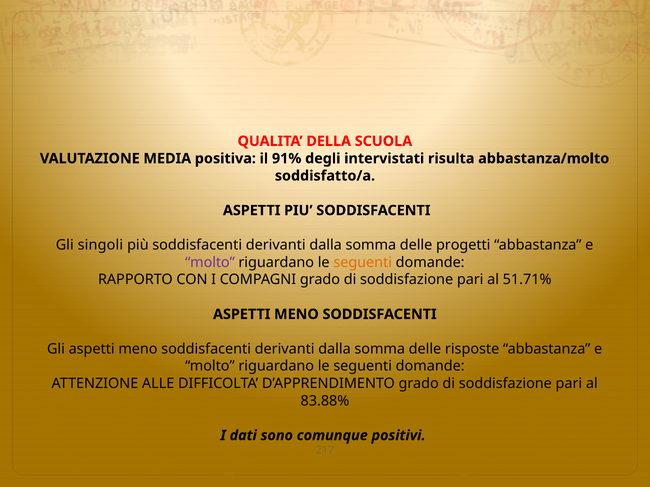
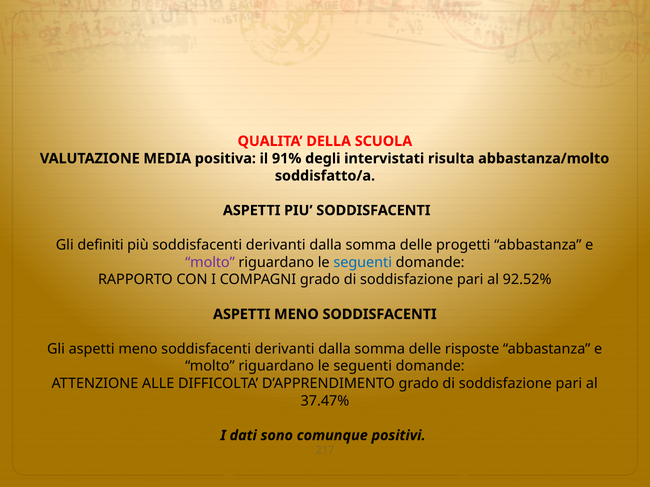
singoli: singoli -> definiti (101, 245)
seguenti colour: orange -> blue (363, 263)
51.71%: 51.71% -> 92.52% (527, 280)
83.88%: 83.88% -> 37.47% (325, 401)
